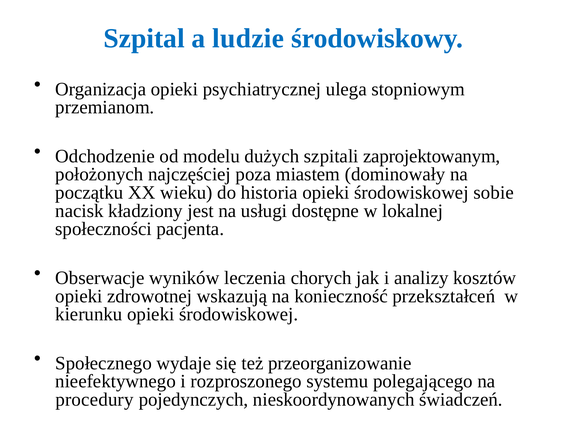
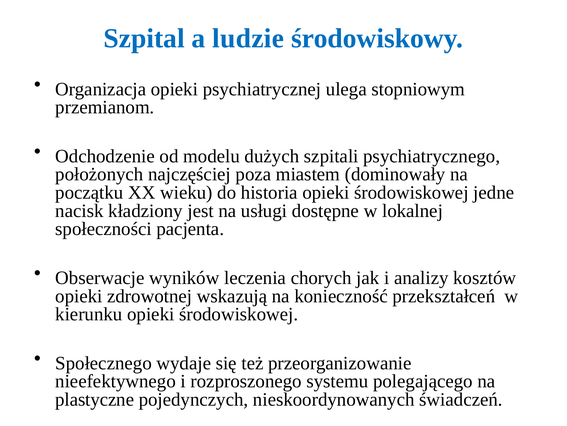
zaprojektowanym: zaprojektowanym -> psychiatrycznego (432, 156)
sobie: sobie -> jedne (494, 192)
procedury: procedury -> plastyczne (95, 399)
